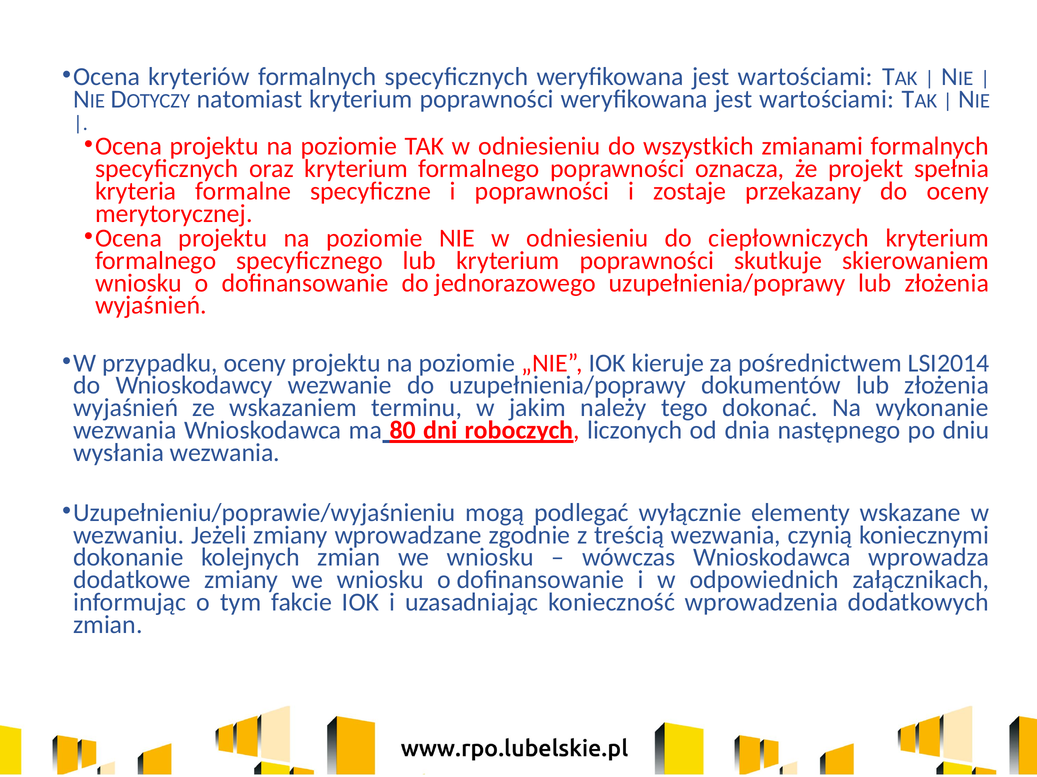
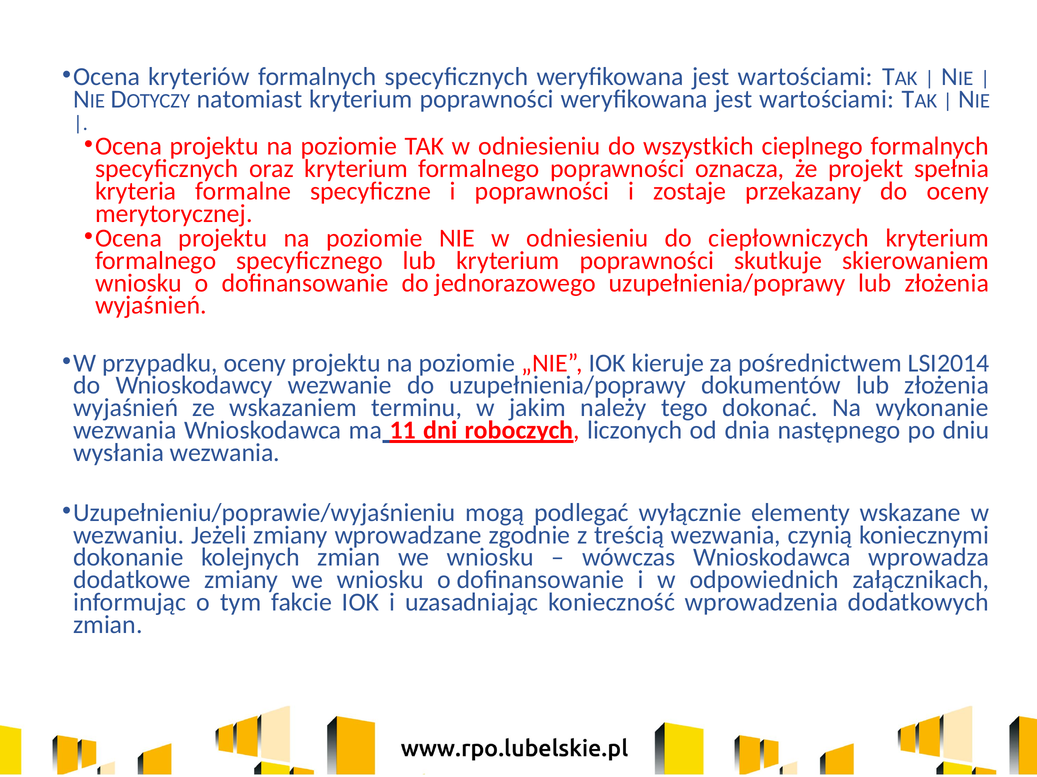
zmianami: zmianami -> cieplnego (812, 146)
80: 80 -> 11 (403, 431)
